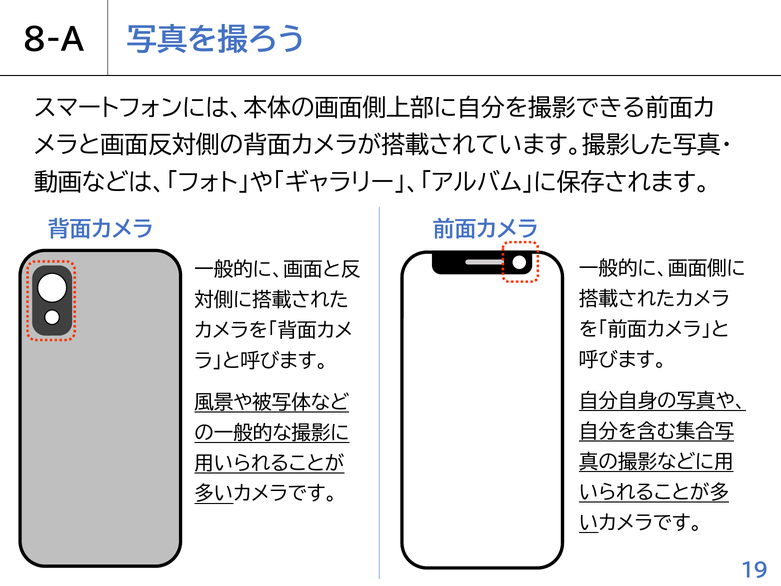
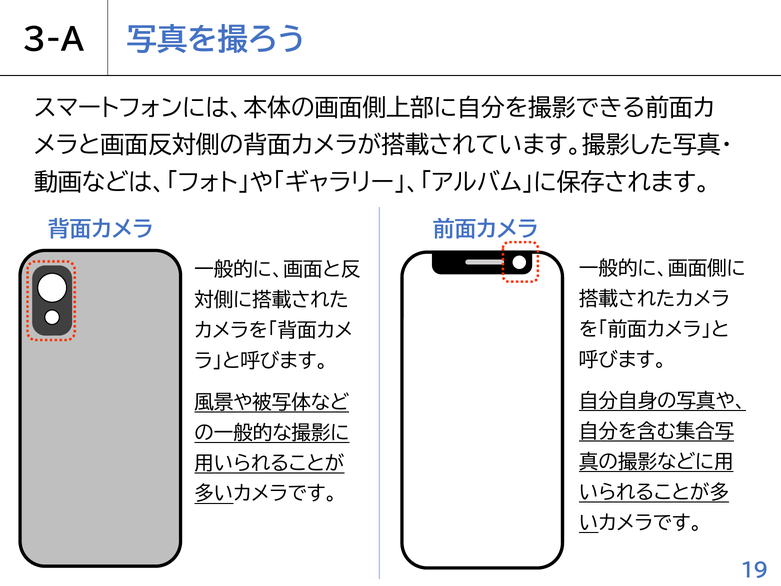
8-A: 8-A -> 3-A (54, 40)
